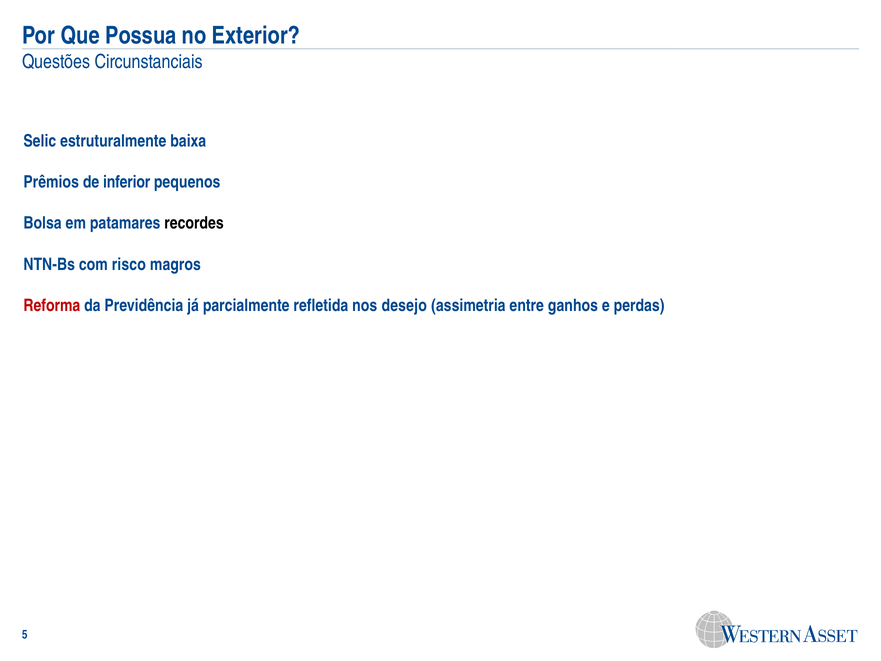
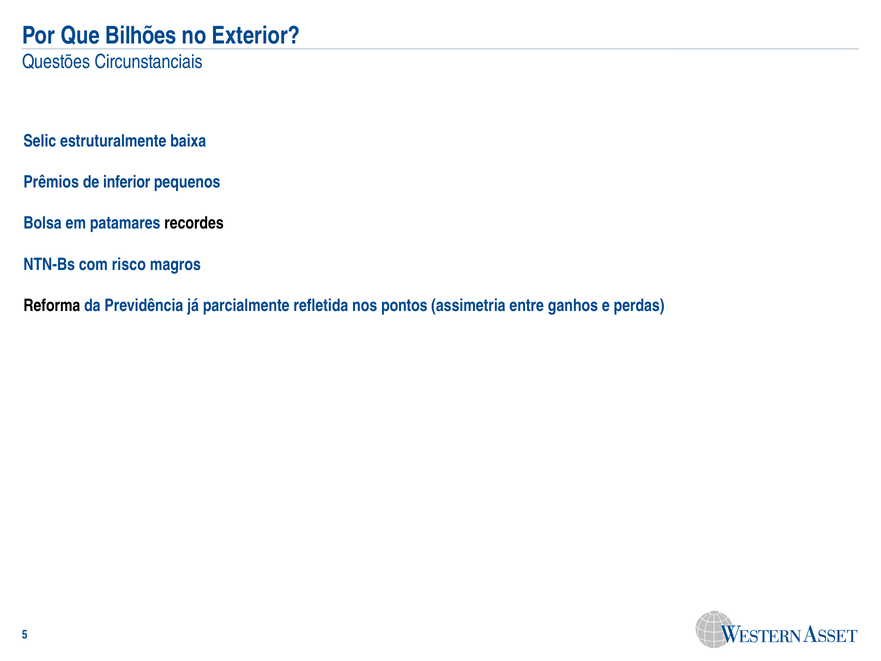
Possua: Possua -> Bilhões (141, 36)
Reforma colour: red -> black (52, 305)
desejo: desejo -> pontos (404, 305)
